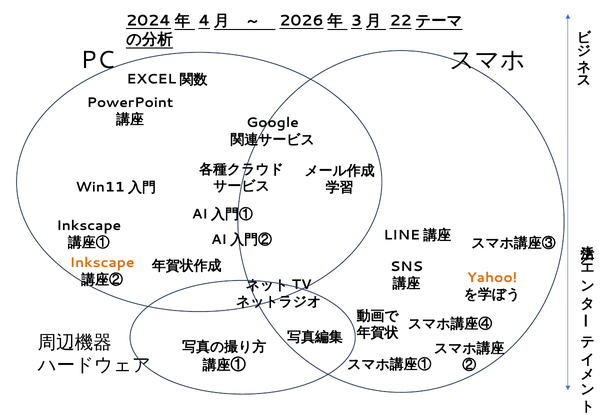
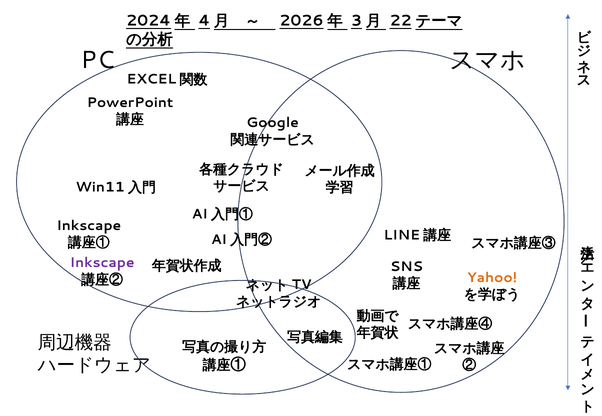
Inkscape colour: orange -> purple (102, 263)
